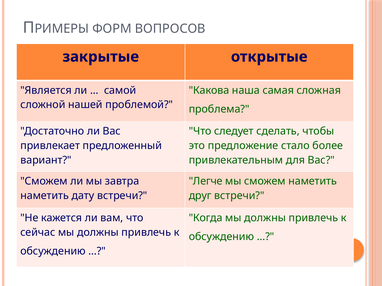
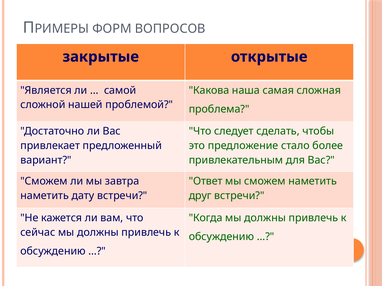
Легче: Легче -> Ответ (206, 182)
